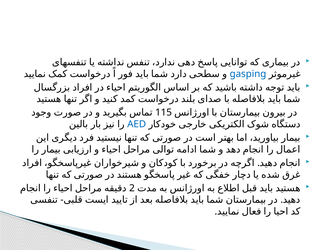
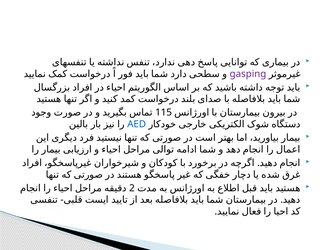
gasping colour: blue -> purple (248, 74)
